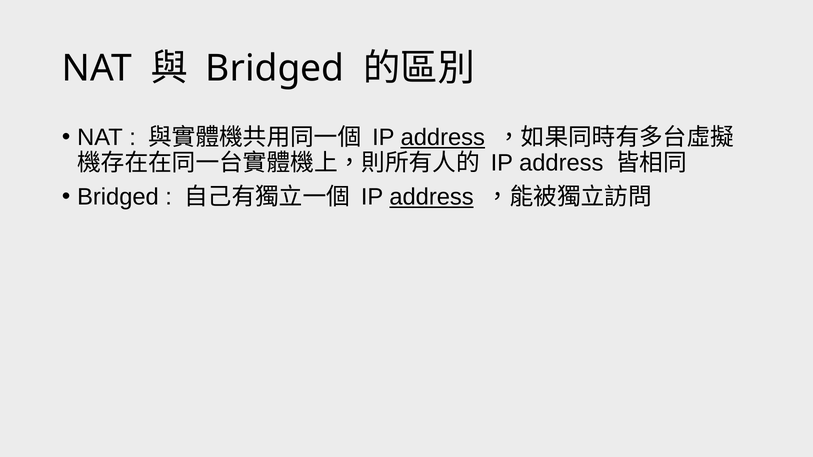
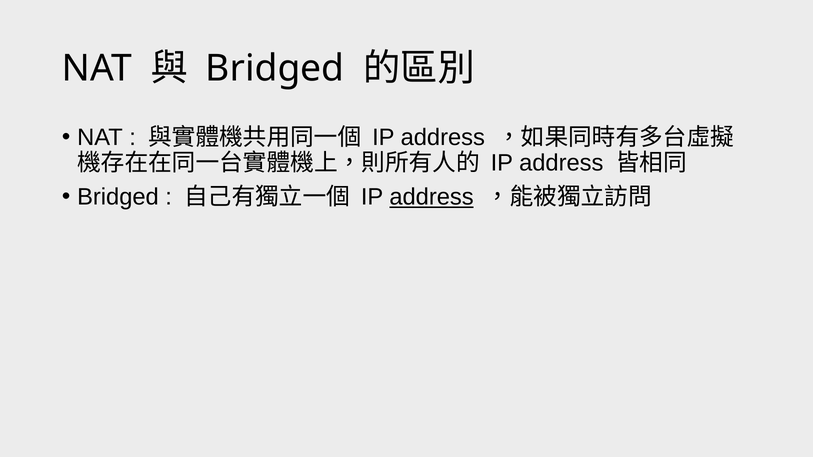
address underline: present -> none (443, 137)
